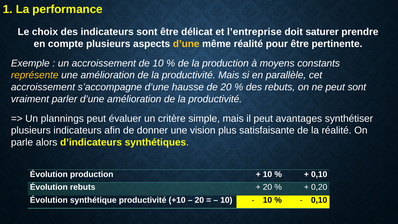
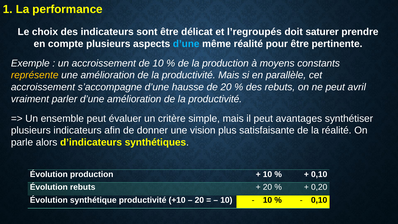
l’entreprise: l’entreprise -> l’regroupés (254, 32)
d’une colour: yellow -> light blue (186, 44)
peut sont: sont -> avril (357, 87)
plannings: plannings -> ensemble (62, 118)
